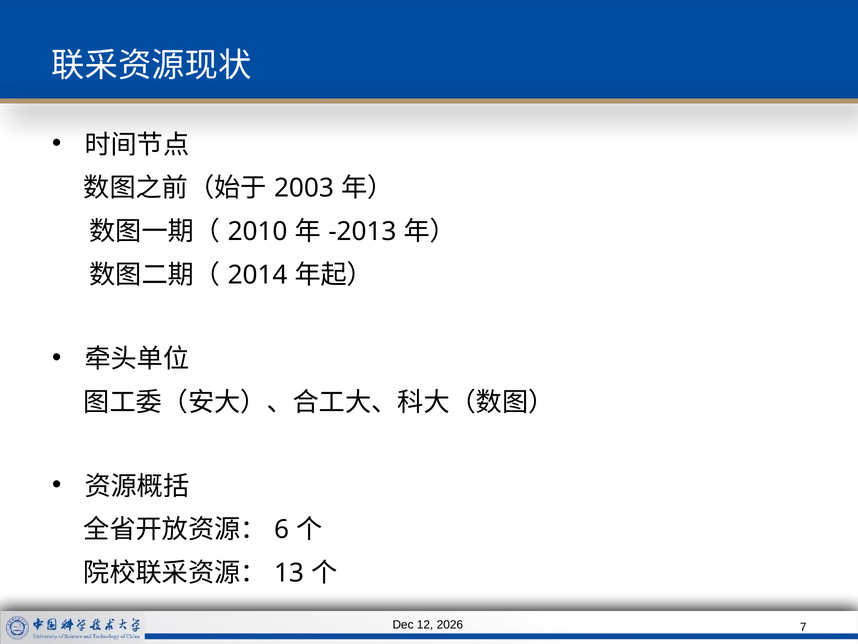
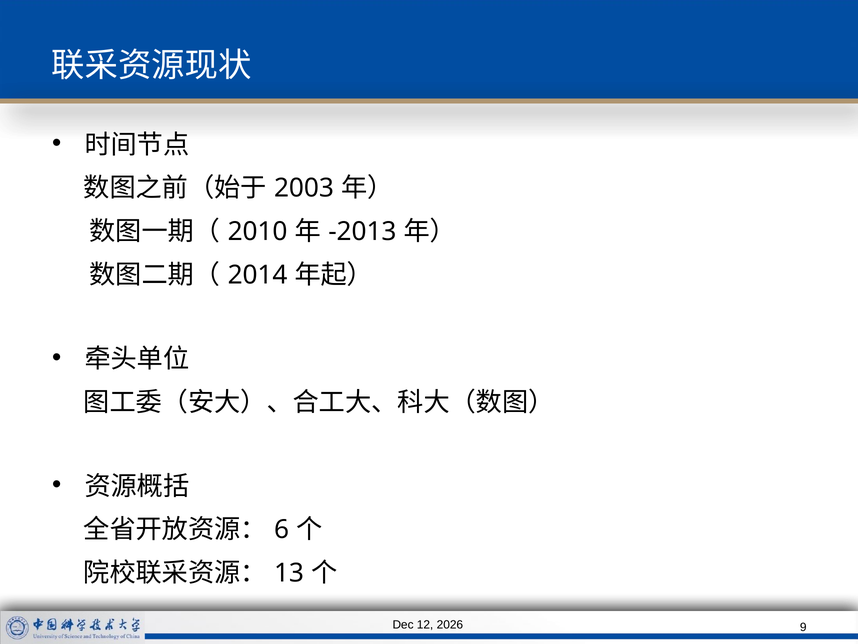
7: 7 -> 9 (803, 627)
